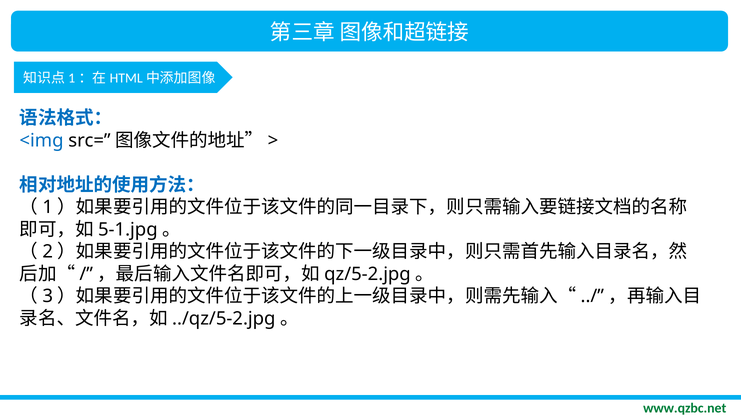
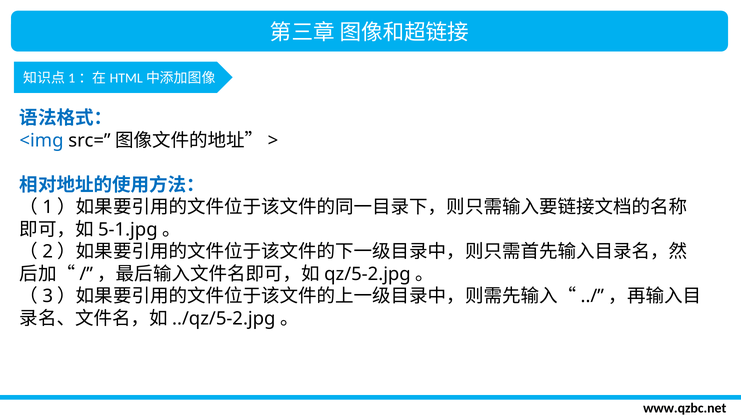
www.qzbc.net colour: green -> black (685, 408)
